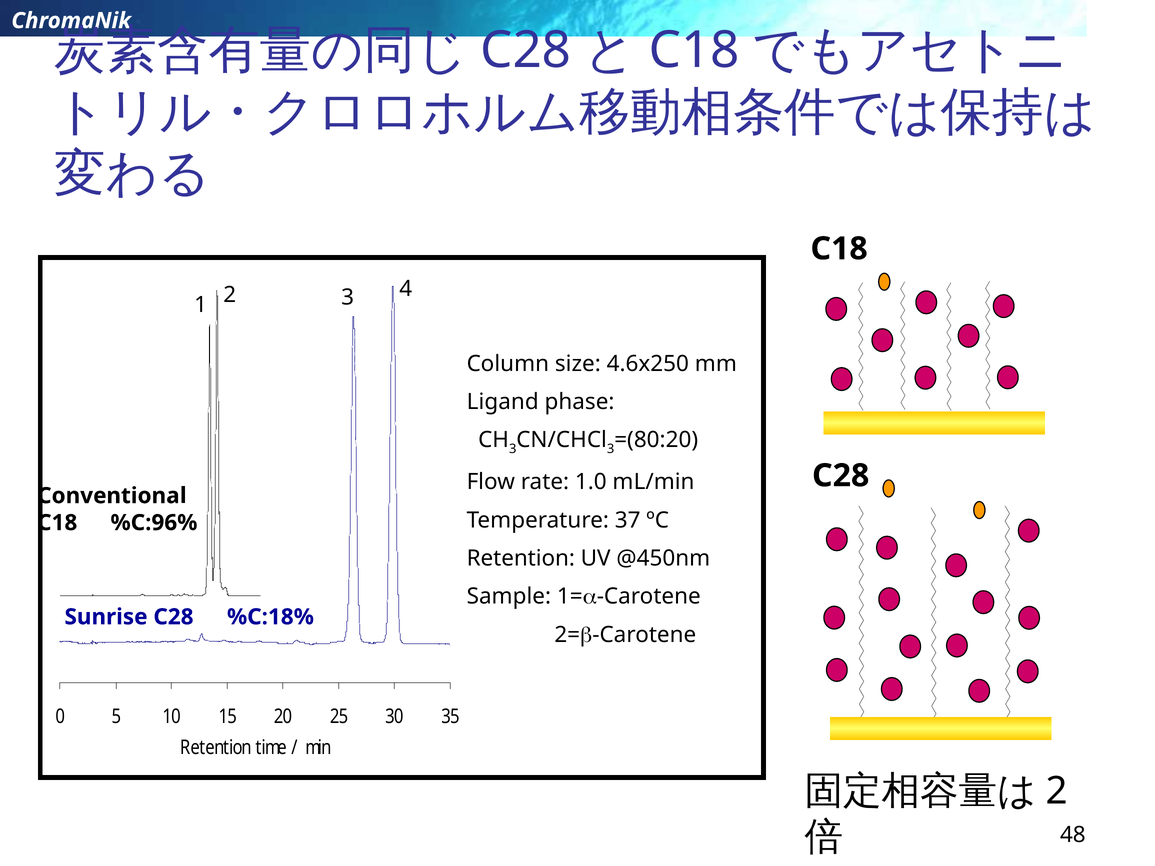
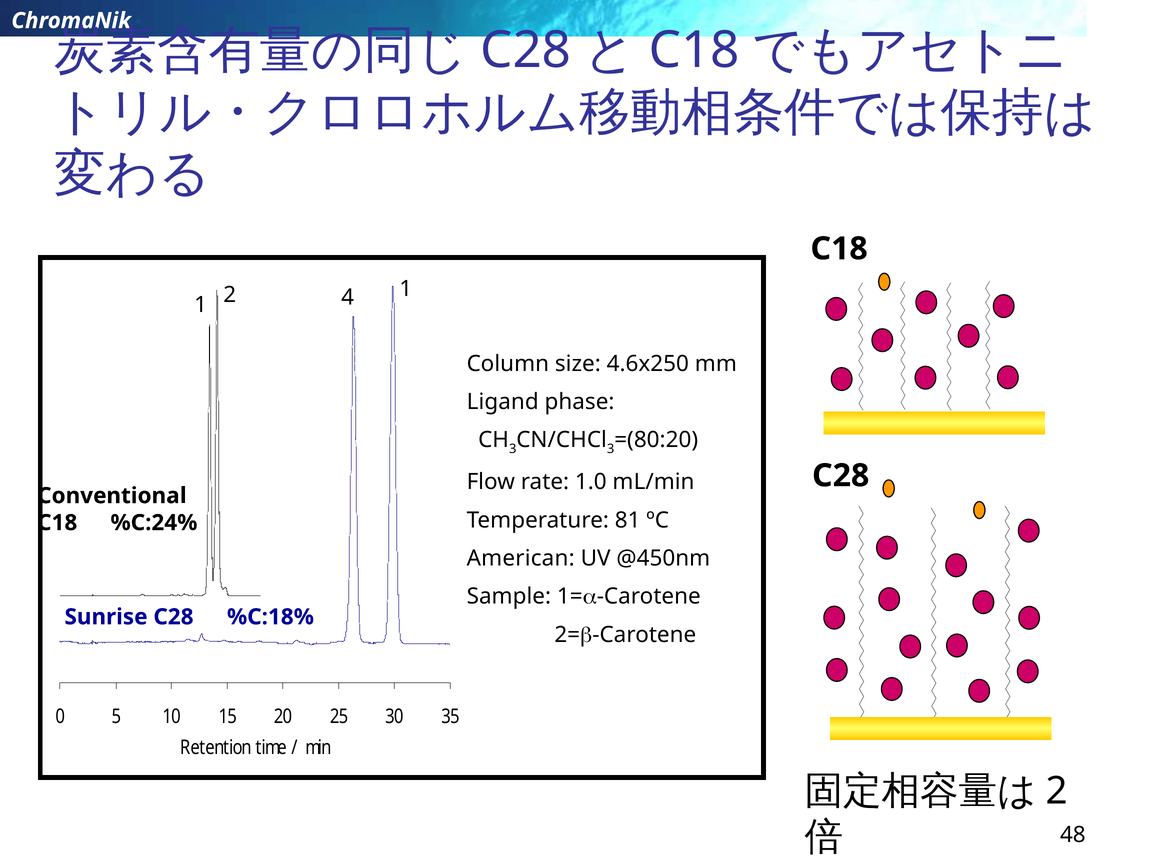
2 4: 4 -> 1 (406, 289)
1 3: 3 -> 4 (348, 297)
37: 37 -> 81 (628, 520)
%C:96%: %C:96% -> %C:24% (154, 523)
Retention: Retention -> American (521, 558)
